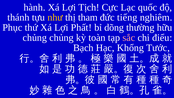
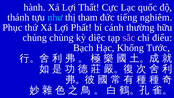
Tịch: Tịch -> Thất (89, 7)
như colour: yellow -> light blue (55, 17)
dõng: dõng -> cánh (114, 28)
toàn: toàn -> diệc (97, 38)
